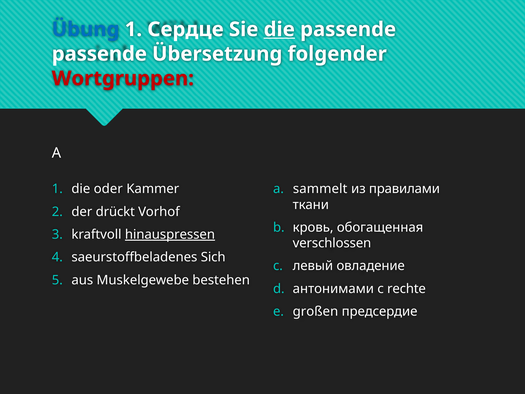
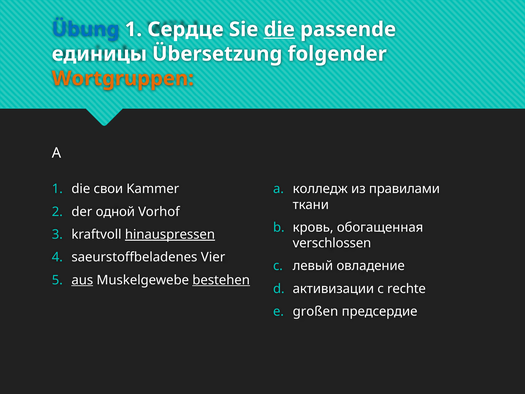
passende: passende -> единицы (99, 54)
Wortgruppen colour: red -> orange (123, 78)
oder: oder -> свои (108, 189)
sammelt: sammelt -> колледж (320, 189)
drückt: drückt -> одной (115, 212)
Sich: Sich -> Vier (213, 257)
aus underline: none -> present (82, 280)
bestehen underline: none -> present (221, 280)
антонимами: антонимами -> активизации (333, 289)
